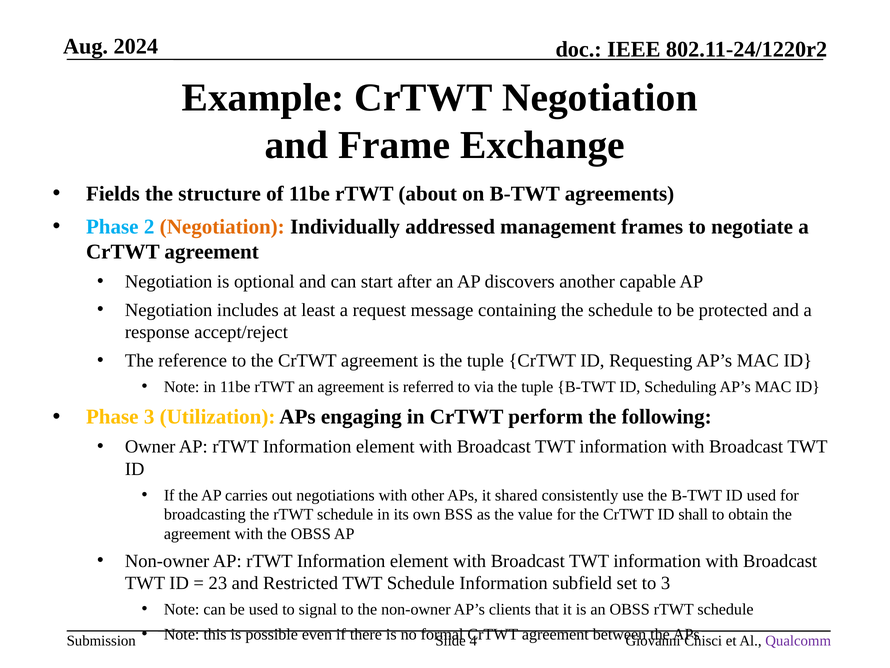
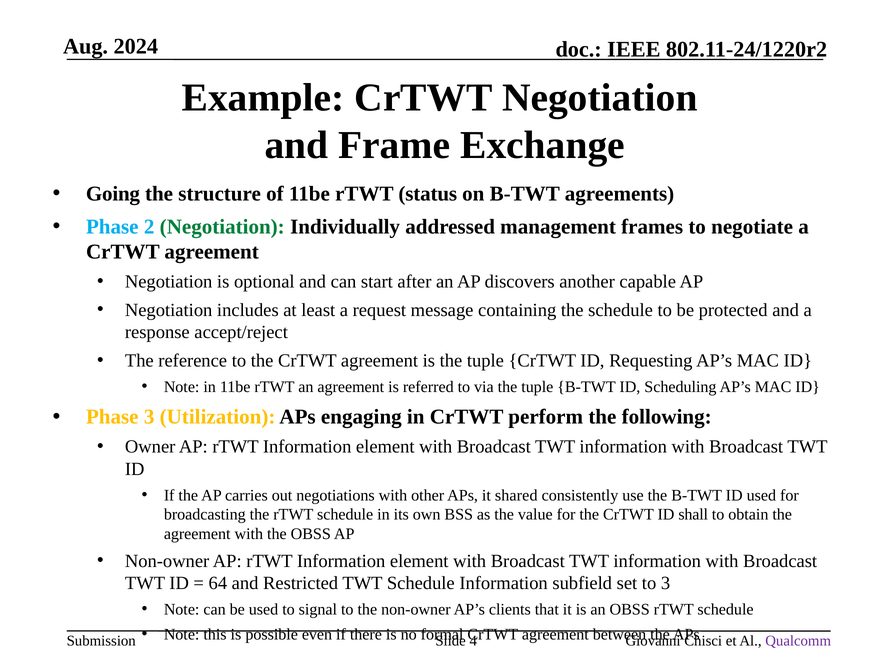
Fields: Fields -> Going (113, 194)
about: about -> status (428, 194)
Negotiation colour: orange -> green (222, 226)
23: 23 -> 64 (218, 583)
